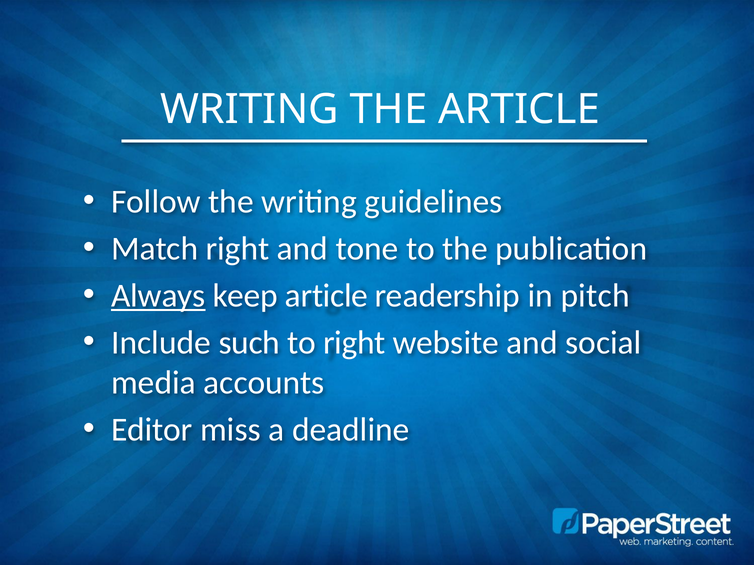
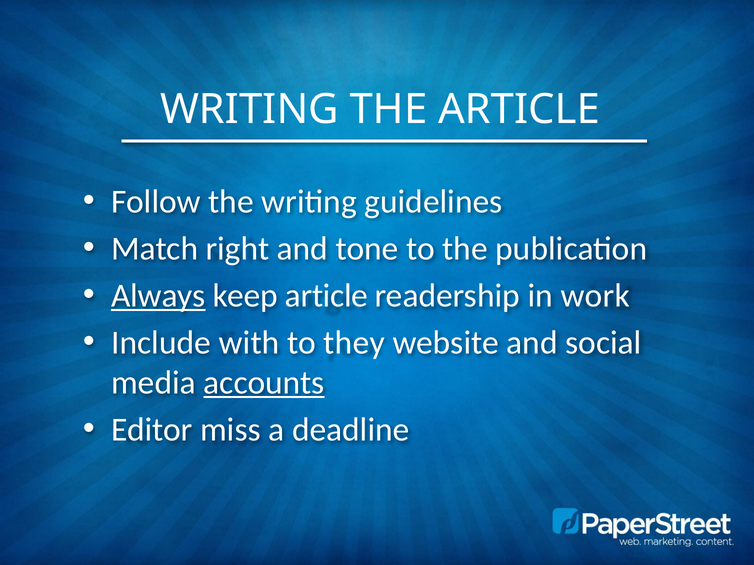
pitch: pitch -> work (595, 296)
such: such -> with (249, 343)
to right: right -> they (354, 343)
accounts underline: none -> present (264, 383)
